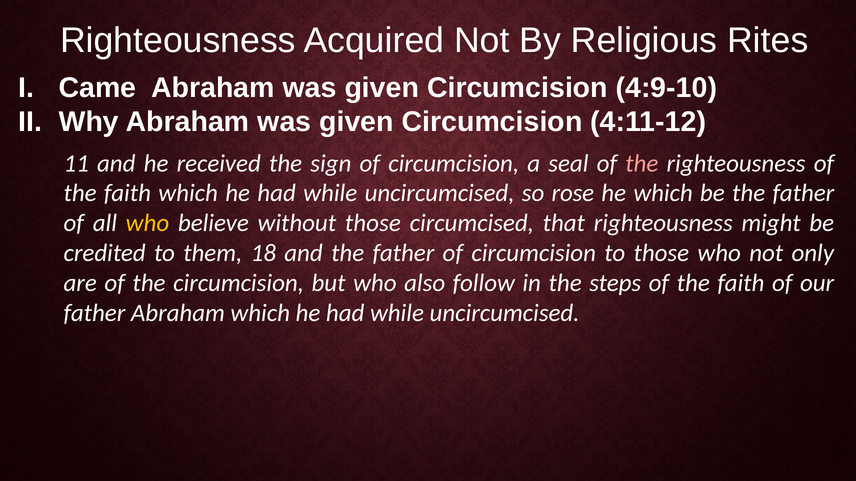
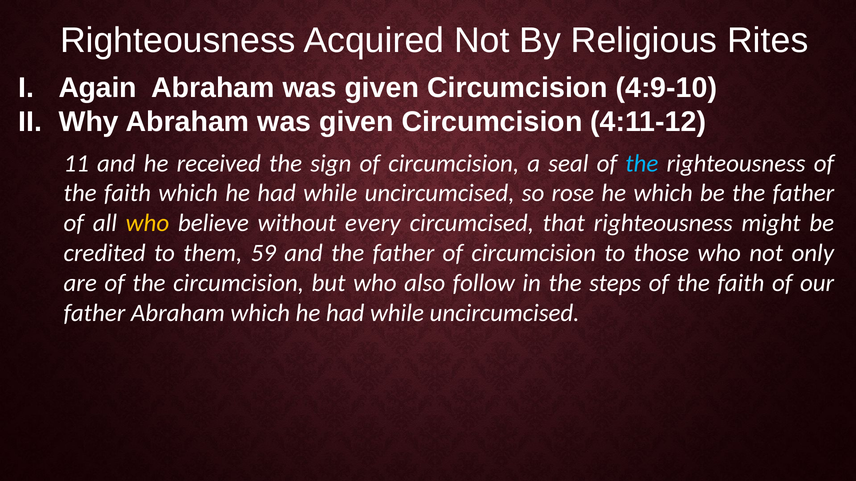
Came: Came -> Again (98, 88)
the colour: pink -> light blue (642, 163)
without those: those -> every (373, 223)
18: 18 -> 59 (263, 253)
